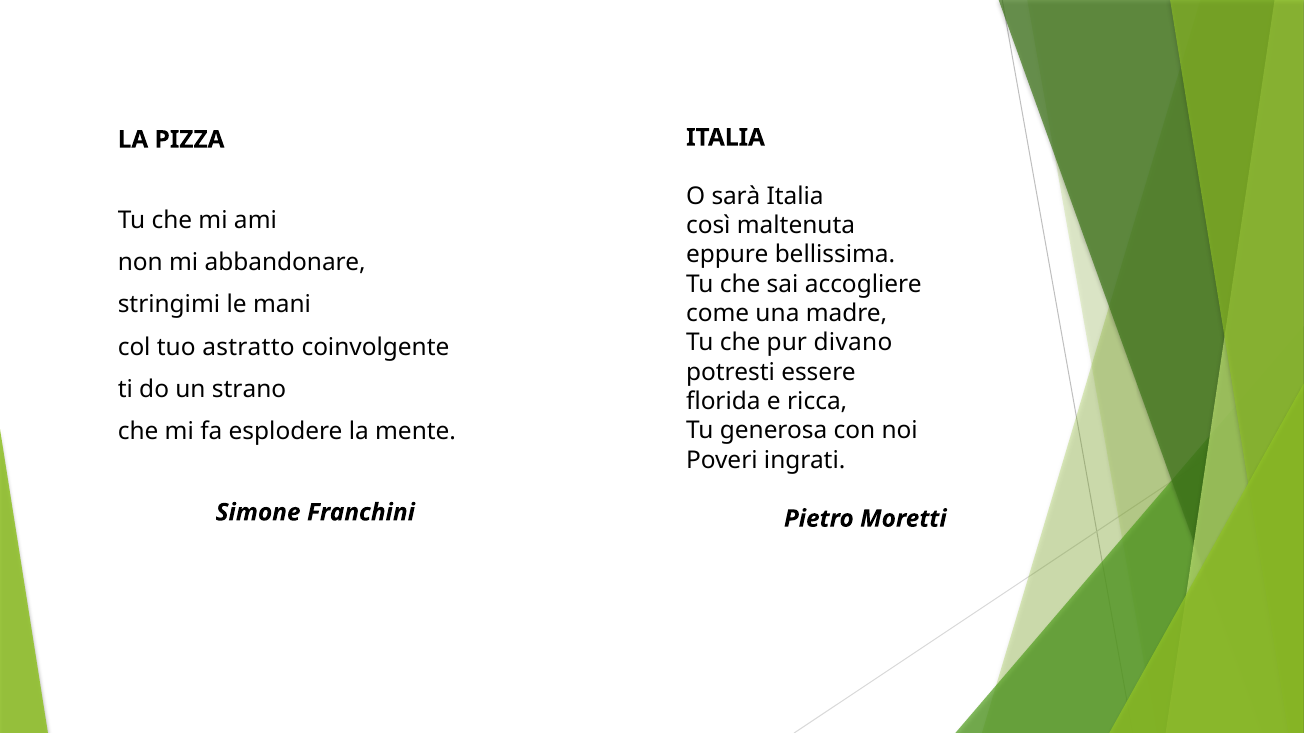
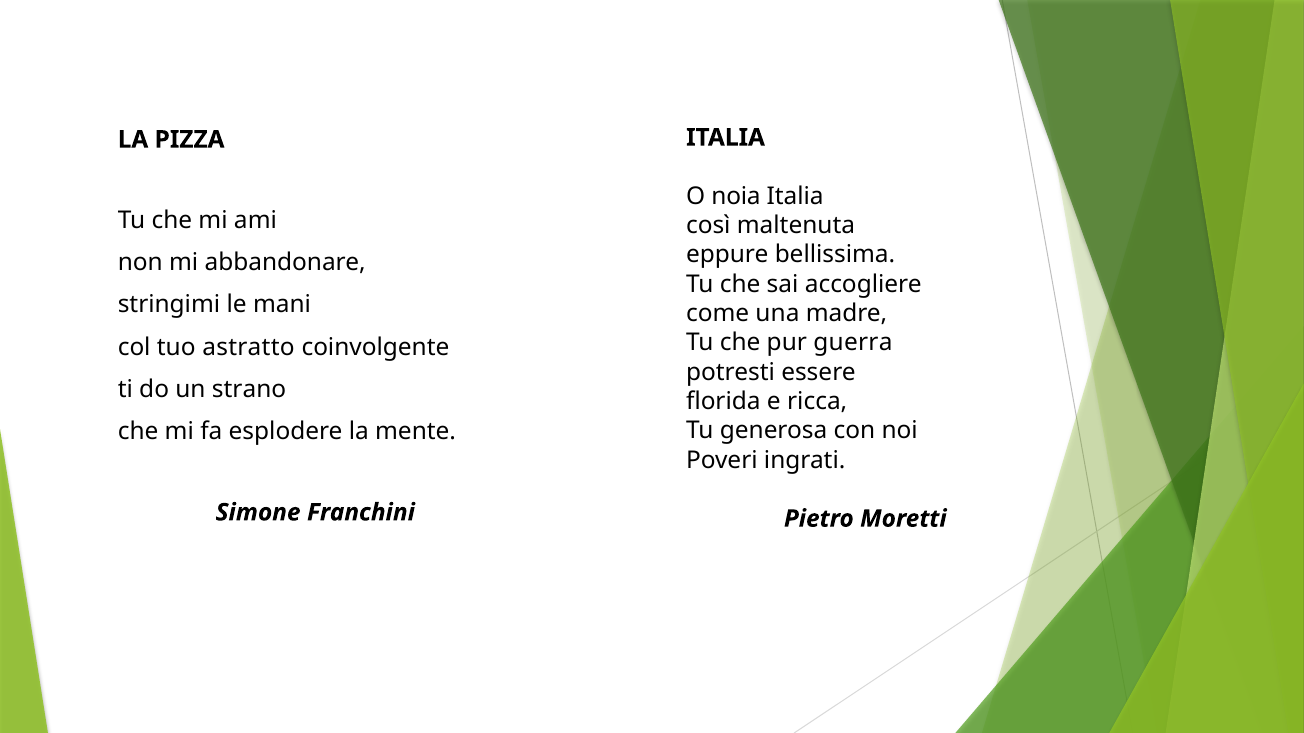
sarà: sarà -> noia (736, 196)
divano: divano -> guerra (853, 343)
